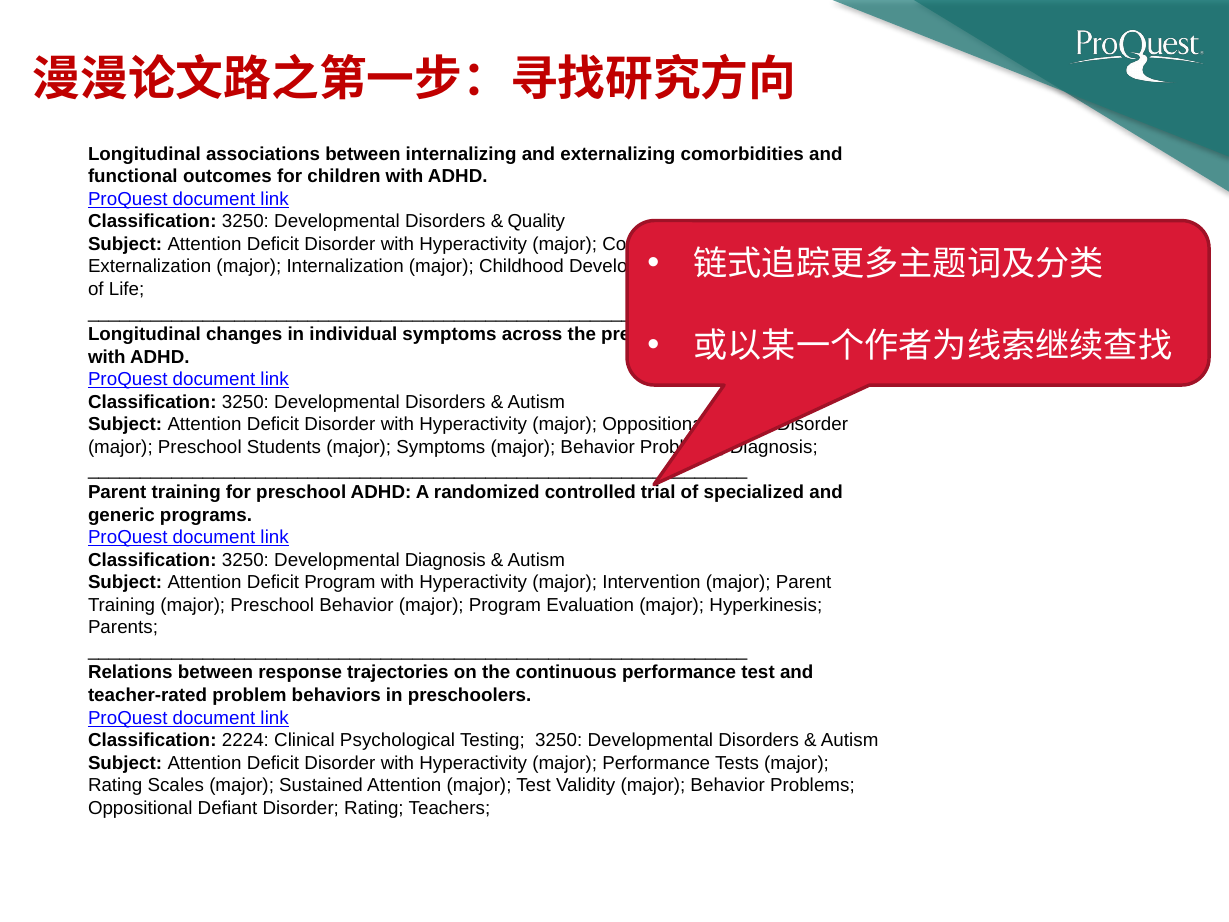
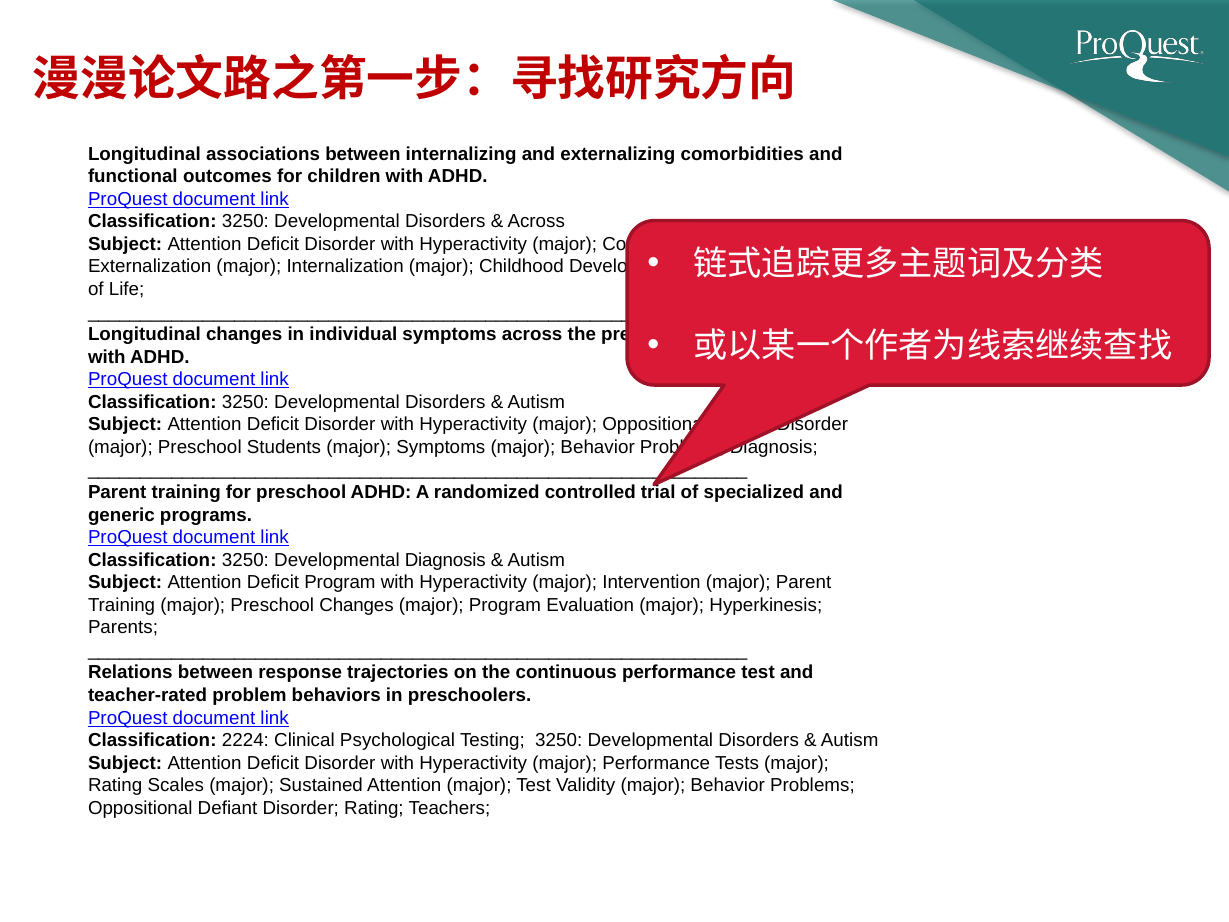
Quality: Quality -> Across (536, 222)
Preschool Behavior: Behavior -> Changes (357, 605)
